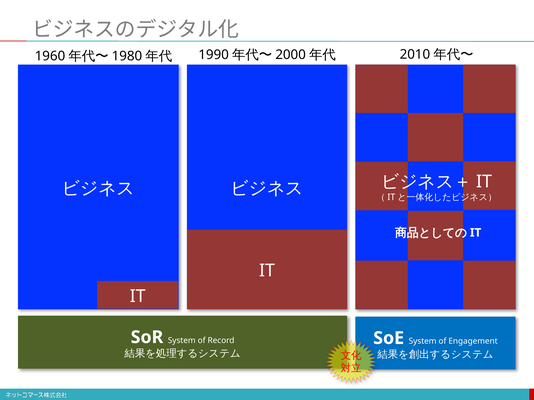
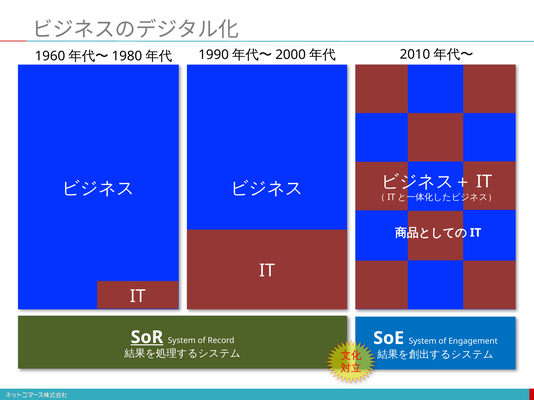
SoR underline: none -> present (147, 338)
